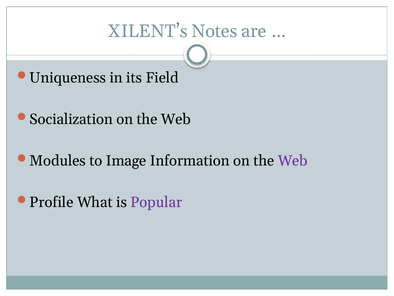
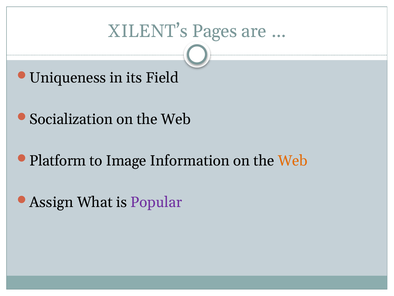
Notes: Notes -> Pages (215, 31)
Modules: Modules -> Platform (58, 160)
Web colour: purple -> orange (293, 160)
Profile: Profile -> Assign (51, 202)
